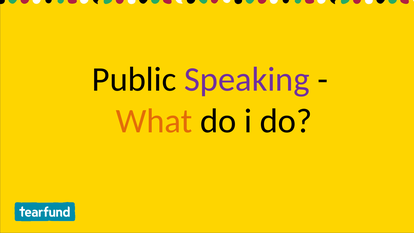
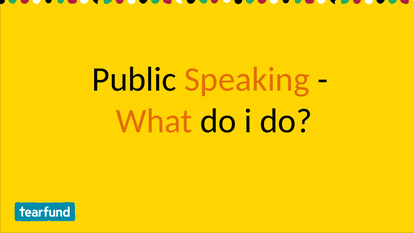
Speaking colour: purple -> orange (247, 79)
